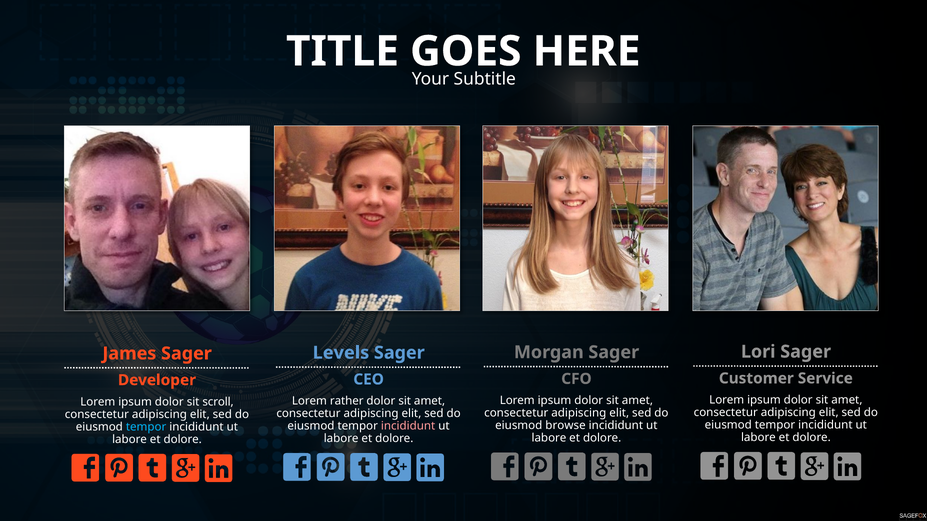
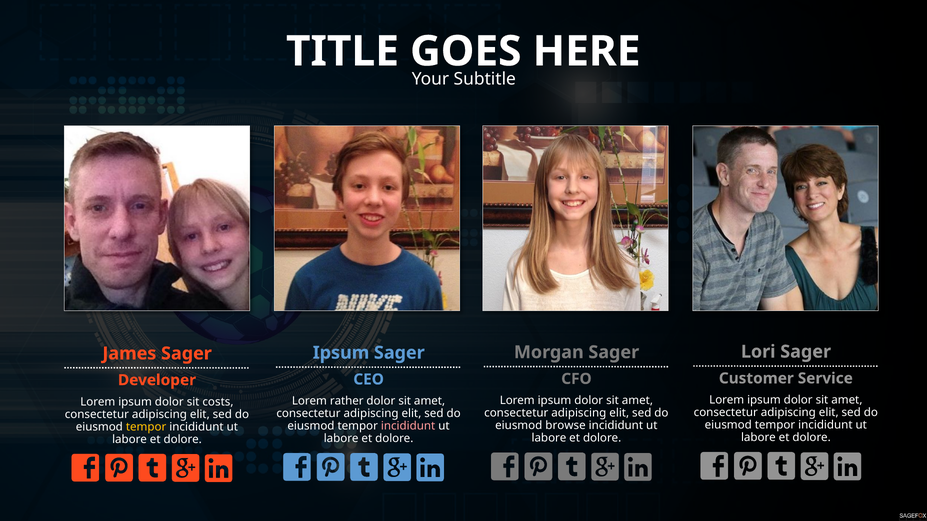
Levels: Levels -> Ipsum (341, 353)
scroll: scroll -> costs (218, 402)
tempor colour: light blue -> yellow (146, 427)
